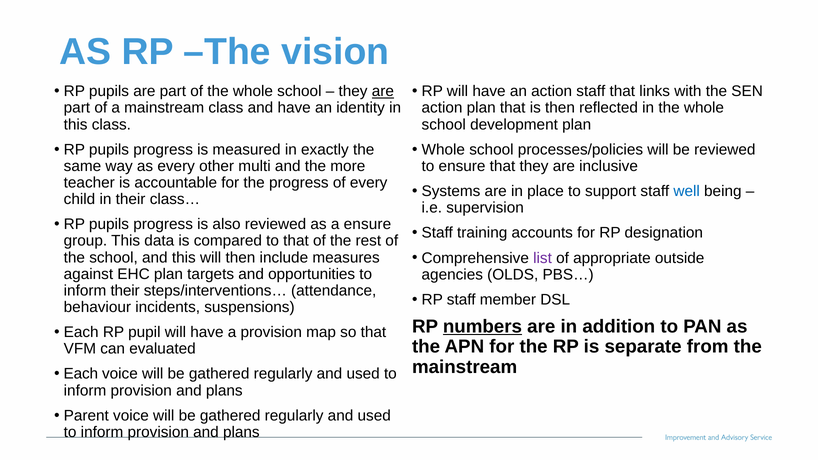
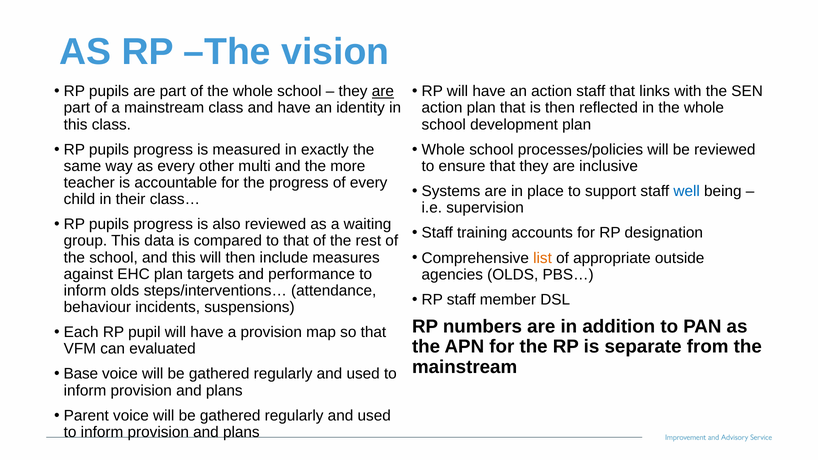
a ensure: ensure -> waiting (368, 224)
list colour: purple -> orange (543, 258)
opportunities: opportunities -> performance (312, 274)
inform their: their -> olds (125, 291)
numbers underline: present -> none (482, 327)
Each: Each -> Base (81, 374)
